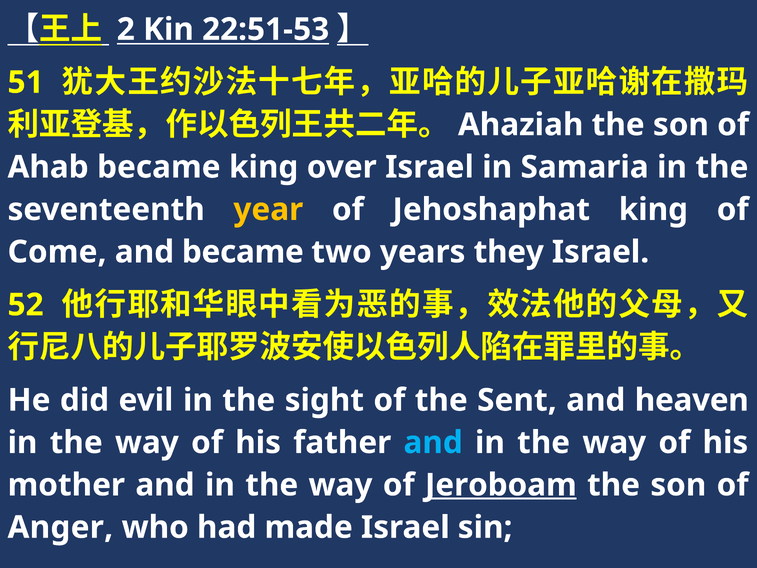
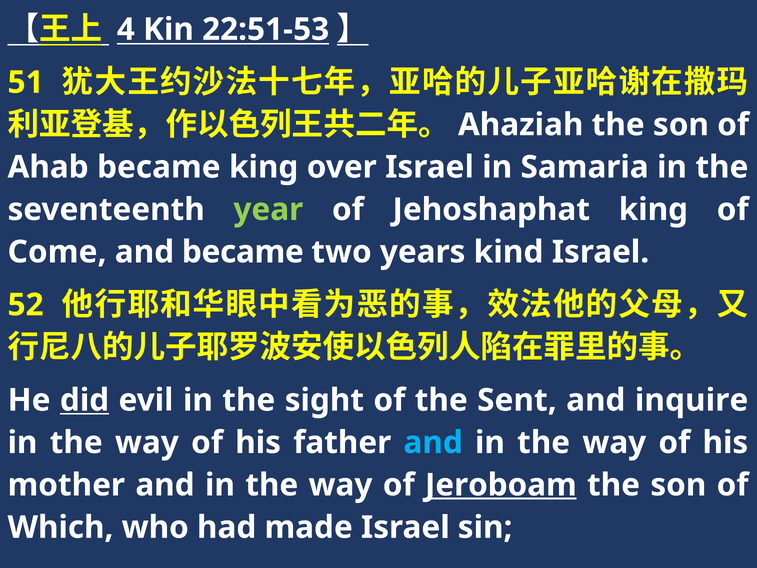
2: 2 -> 4 (126, 29)
year colour: yellow -> light green (268, 209)
they: they -> kind (509, 252)
did underline: none -> present (85, 400)
heaven: heaven -> inquire (692, 400)
Anger: Anger -> Which (61, 527)
